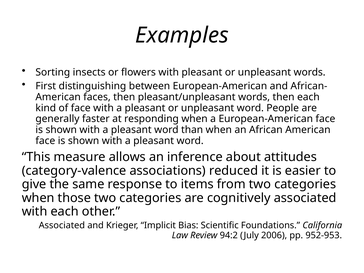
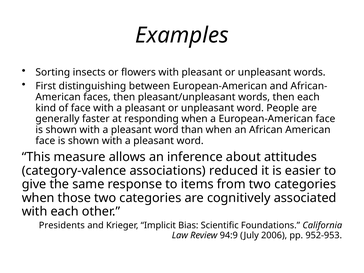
Associated: Associated -> Presidents (62, 225)
94:2: 94:2 -> 94:9 (229, 235)
